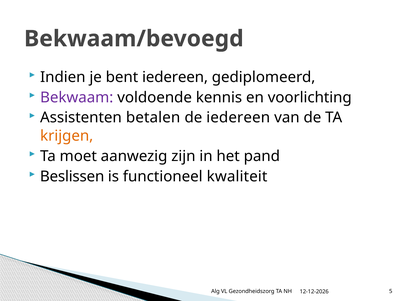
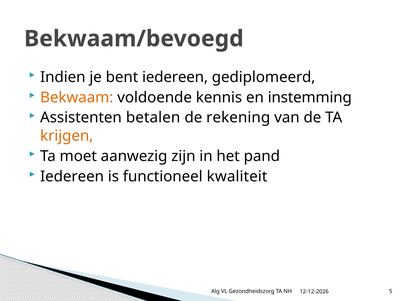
Bekwaam colour: purple -> orange (77, 98)
voorlichting: voorlichting -> instemming (310, 98)
de iedereen: iedereen -> rekening (238, 118)
Beslissen: Beslissen -> Iedereen (72, 177)
